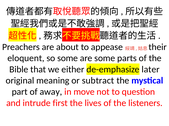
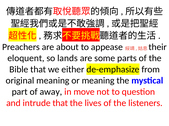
so some: some -> lands (68, 58)
later: later -> from (151, 70)
or subtract: subtract -> meaning (98, 81)
intrude first: first -> that (60, 104)
